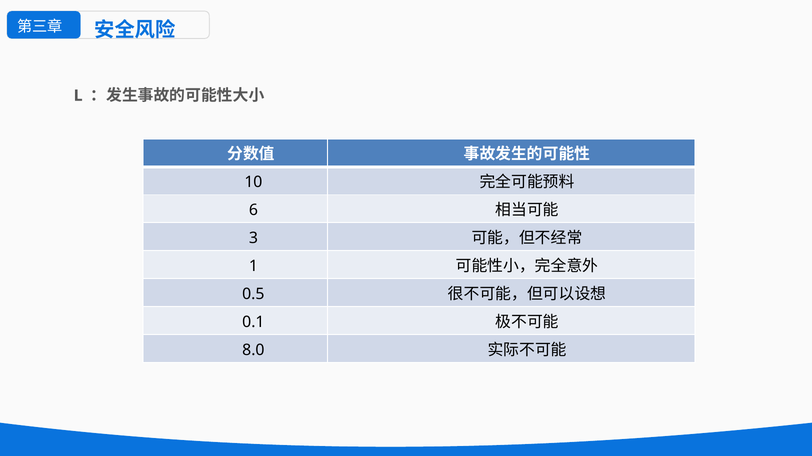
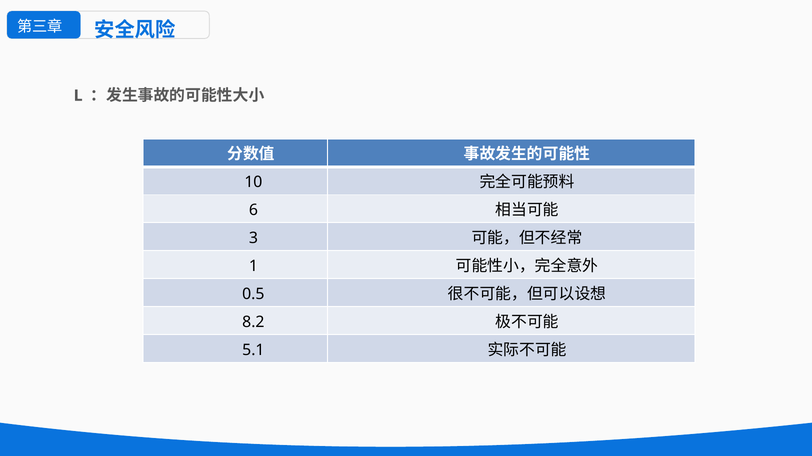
0.1: 0.1 -> 8.2 (253, 322)
8.0: 8.0 -> 5.1 (253, 350)
